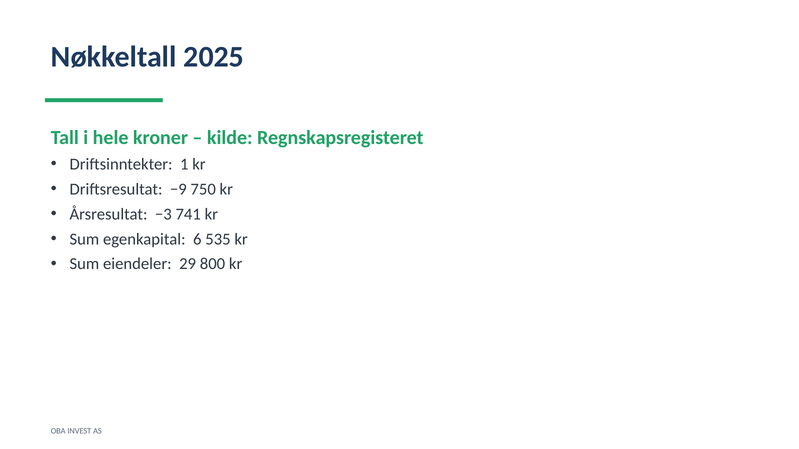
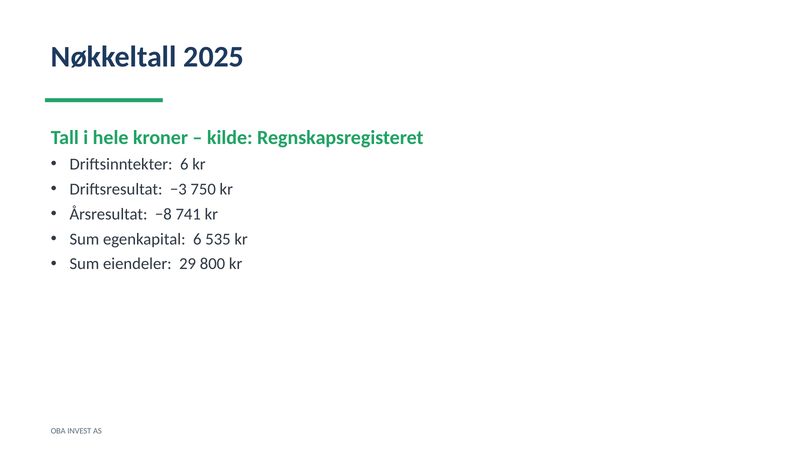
Driftsinntekter 1: 1 -> 6 (184, 164)
−9: −9 -> −3 (178, 189)
−3: −3 -> −8 (163, 214)
